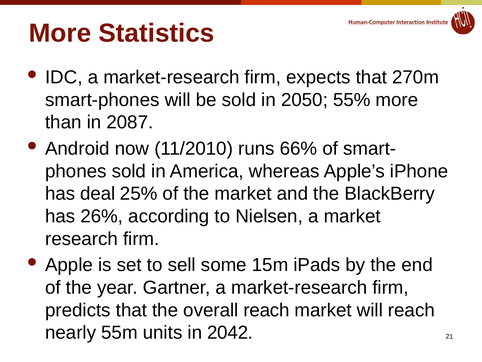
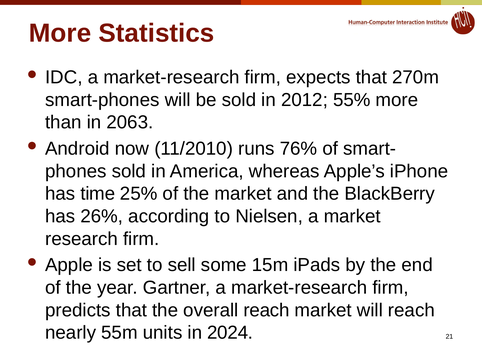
2050: 2050 -> 2012 (304, 100)
2087: 2087 -> 2063 (130, 122)
66%: 66% -> 76% (298, 148)
deal: deal -> time (98, 193)
2042: 2042 -> 2024 (230, 332)
